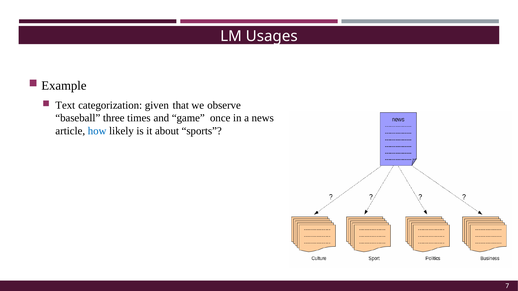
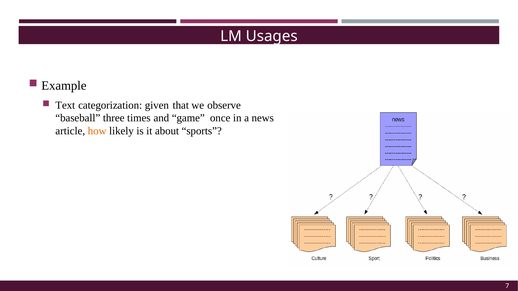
how colour: blue -> orange (97, 131)
